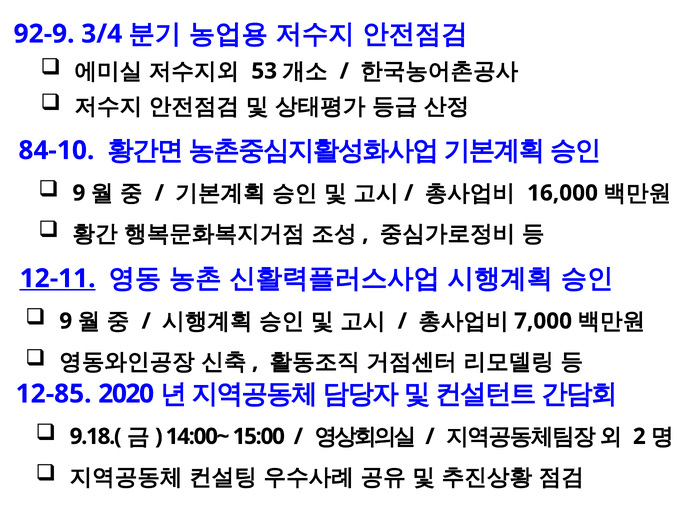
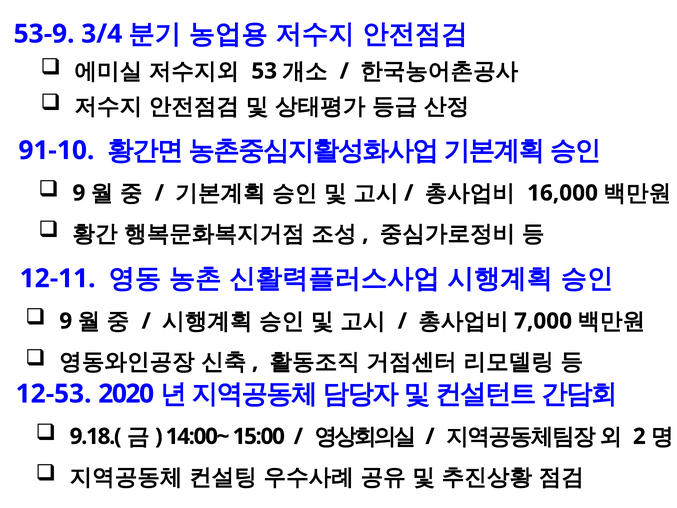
92-9: 92-9 -> 53-9 (44, 34)
84-10: 84-10 -> 91-10 (56, 150)
12-11 underline: present -> none (58, 278)
12-85: 12-85 -> 12-53 (54, 394)
